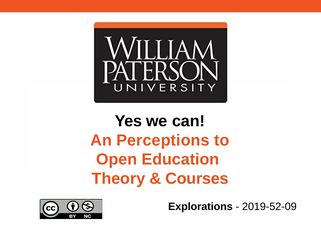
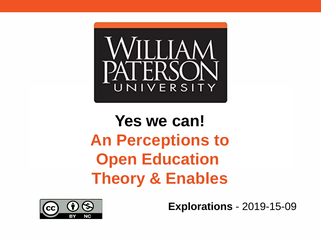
Courses: Courses -> Enables (197, 179)
2019-52-09: 2019-52-09 -> 2019-15-09 (269, 207)
